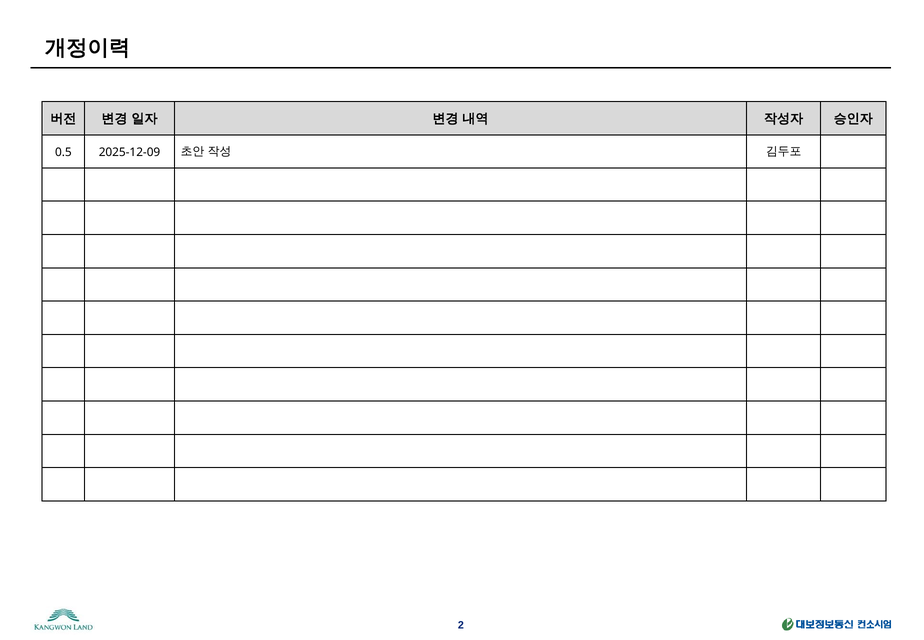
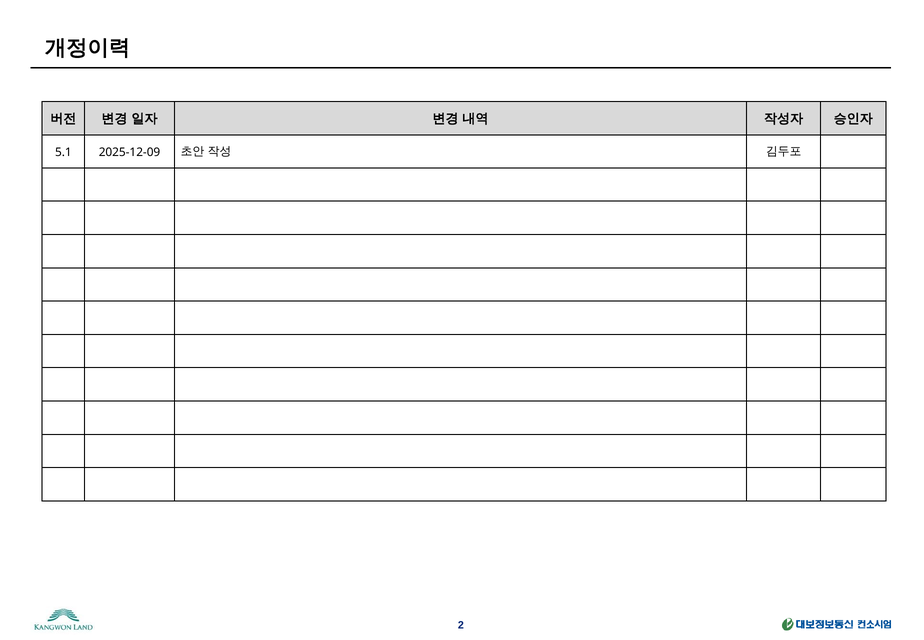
0.5: 0.5 -> 5.1 (63, 152)
